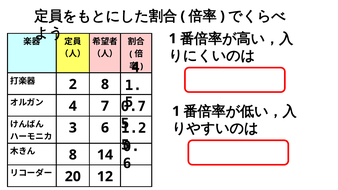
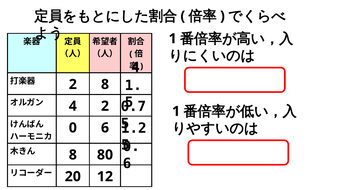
4 7: 7 -> 2 (105, 106)
3: 3 -> 0 (73, 128)
14: 14 -> 80 (105, 155)
